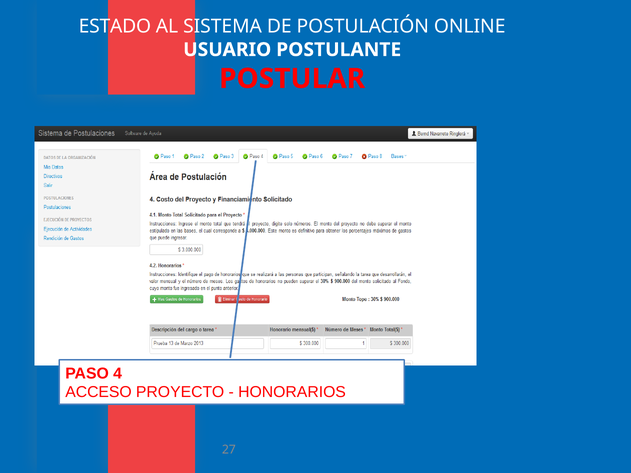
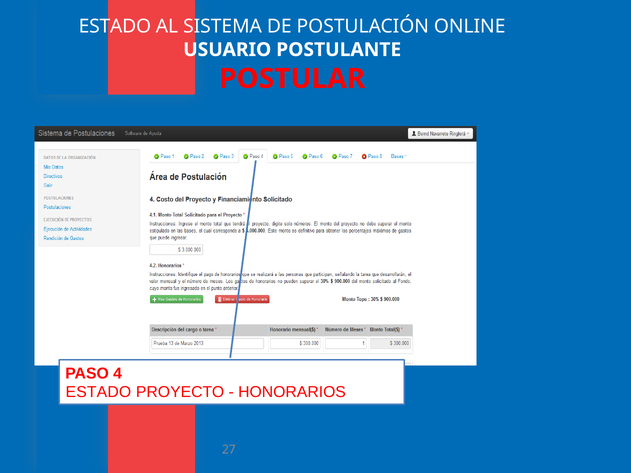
ACCESO: ACCESO -> ESTADO (98, 392)
